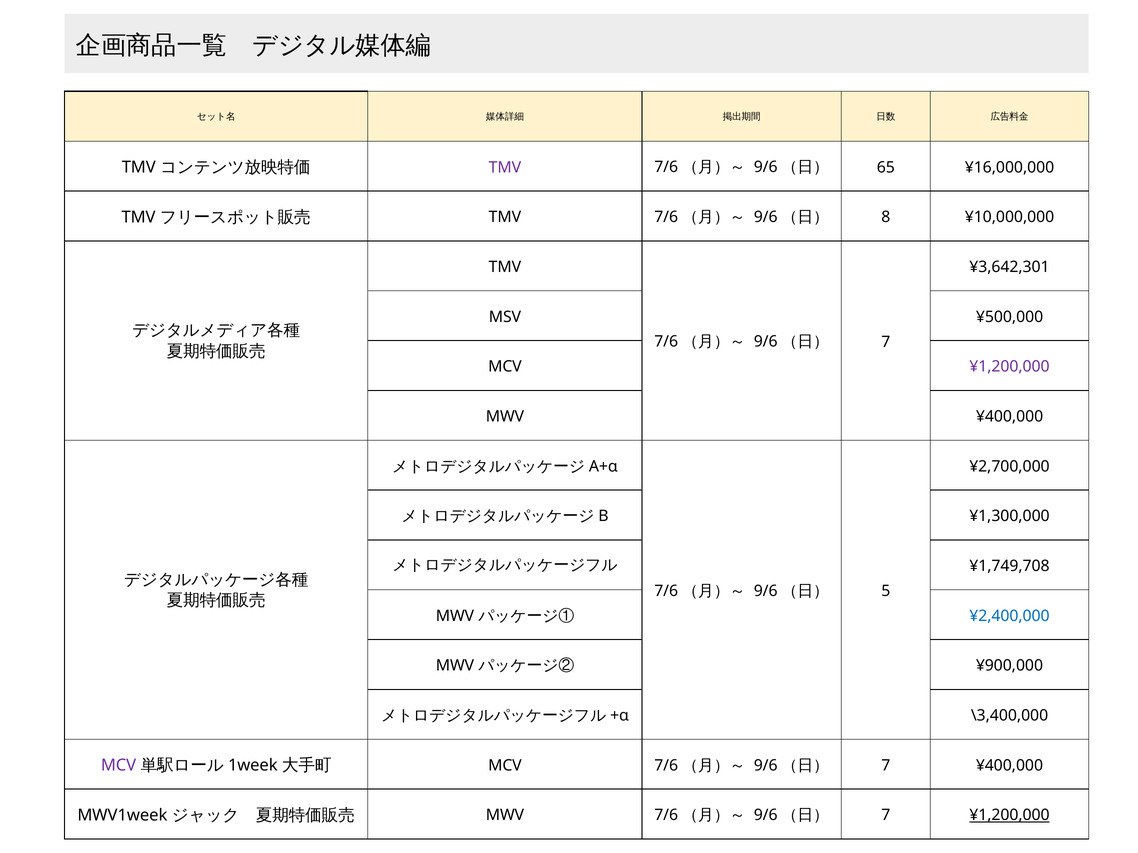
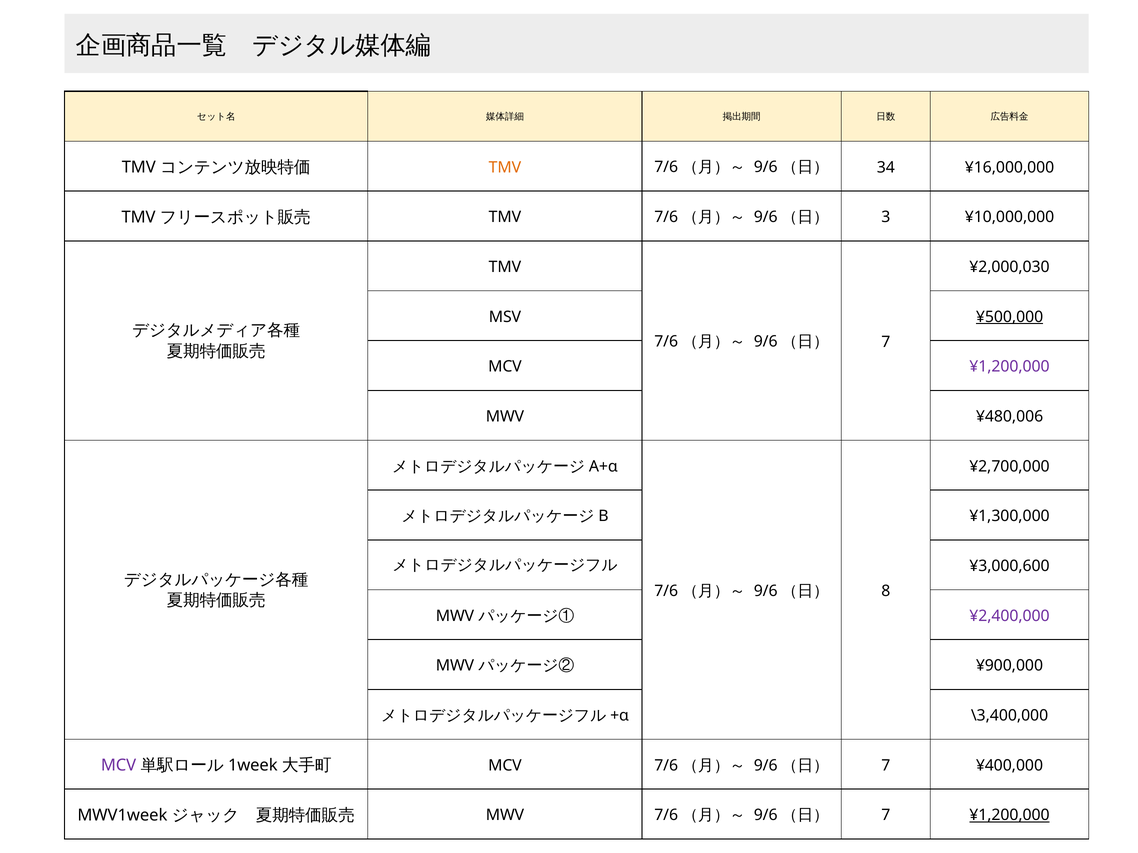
TMV colour: purple -> orange (505, 167)
65: 65 -> 34 (886, 167)
8: 8 -> 3 (886, 217)
¥3,642,301: ¥3,642,301 -> ¥2,000,030 (1009, 267)
¥500,000 underline: none -> present (1010, 317)
MWV ¥400,000: ¥400,000 -> ¥480,006 (1010, 417)
¥1,749,708: ¥1,749,708 -> ¥3,000,600 (1009, 566)
5: 5 -> 8 (886, 591)
¥2,400,000 colour: blue -> purple (1009, 616)
